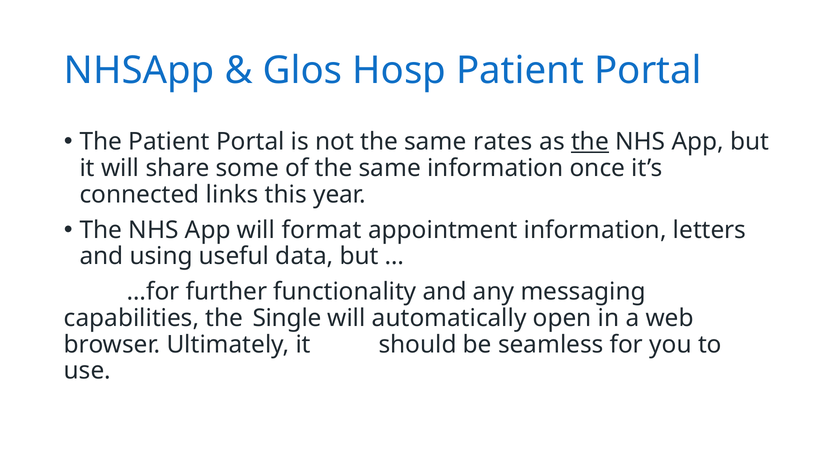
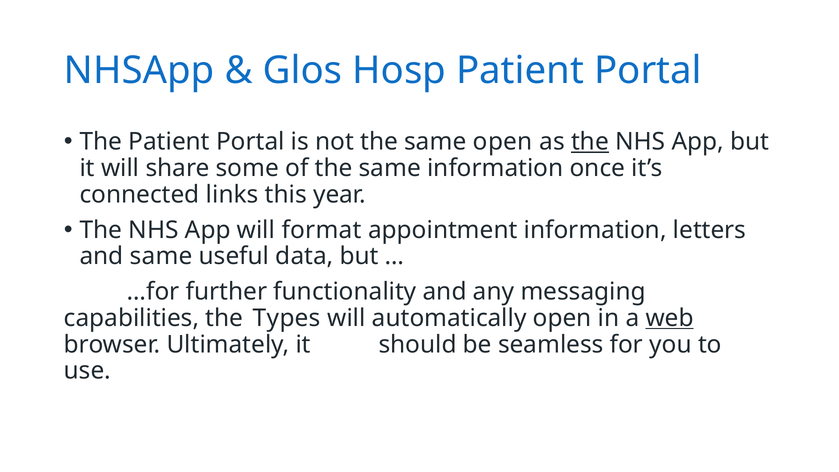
same rates: rates -> open (503, 142)
and using: using -> same (161, 256)
Single: Single -> Types (287, 318)
web underline: none -> present (670, 318)
